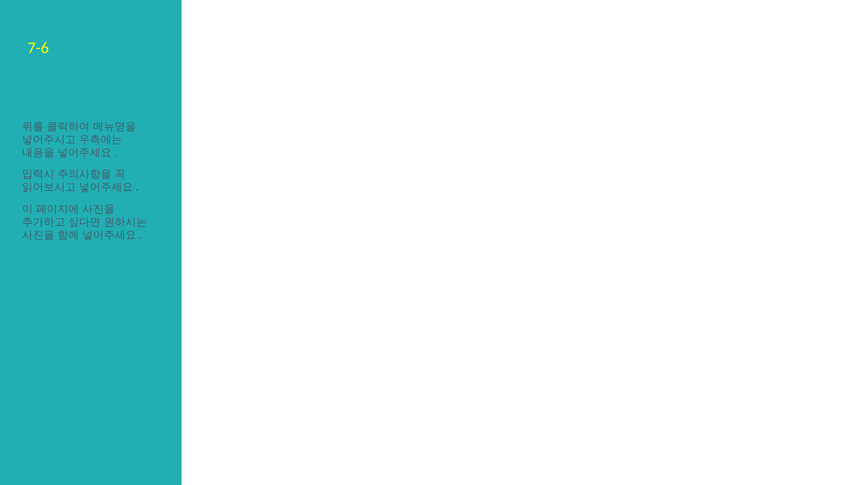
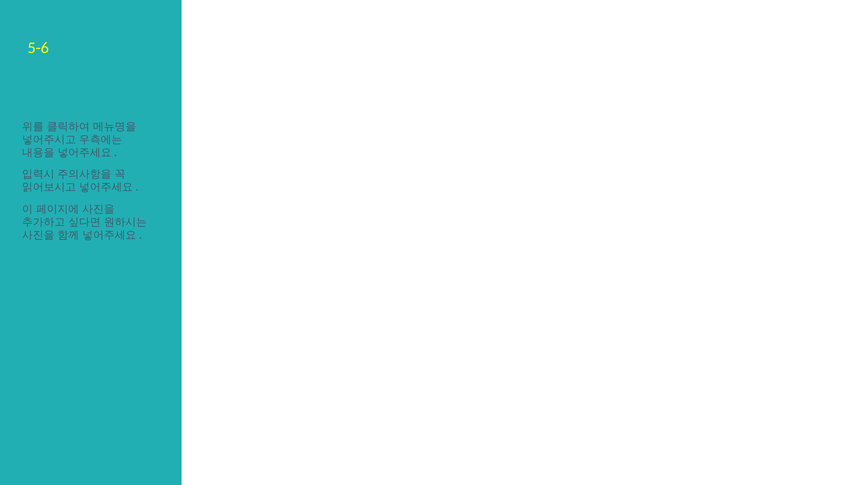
7-6: 7-6 -> 5-6 (38, 48)
